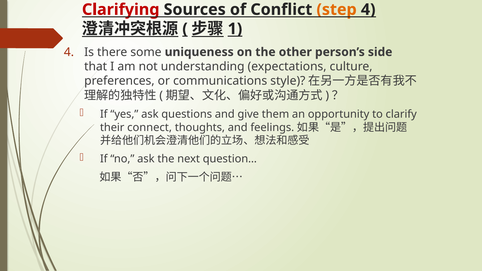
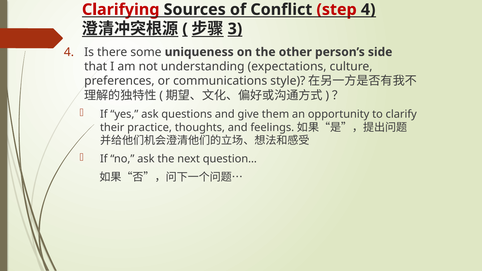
step colour: orange -> red (337, 10)
1: 1 -> 3 (235, 29)
connect: connect -> practice (150, 127)
